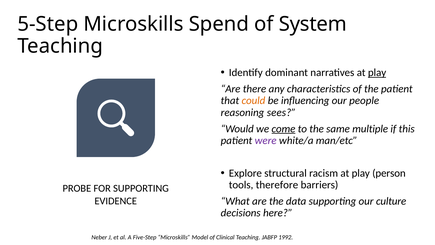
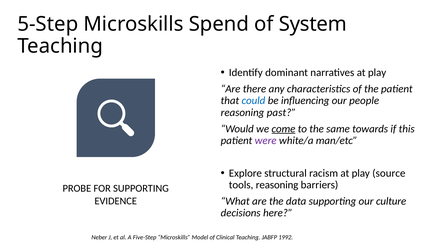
play underline: present -> none (377, 73)
could colour: orange -> blue (253, 101)
sees: sees -> past (281, 112)
multiple: multiple -> towards (370, 129)
person: person -> source (389, 173)
tools therefore: therefore -> reasoning (277, 185)
